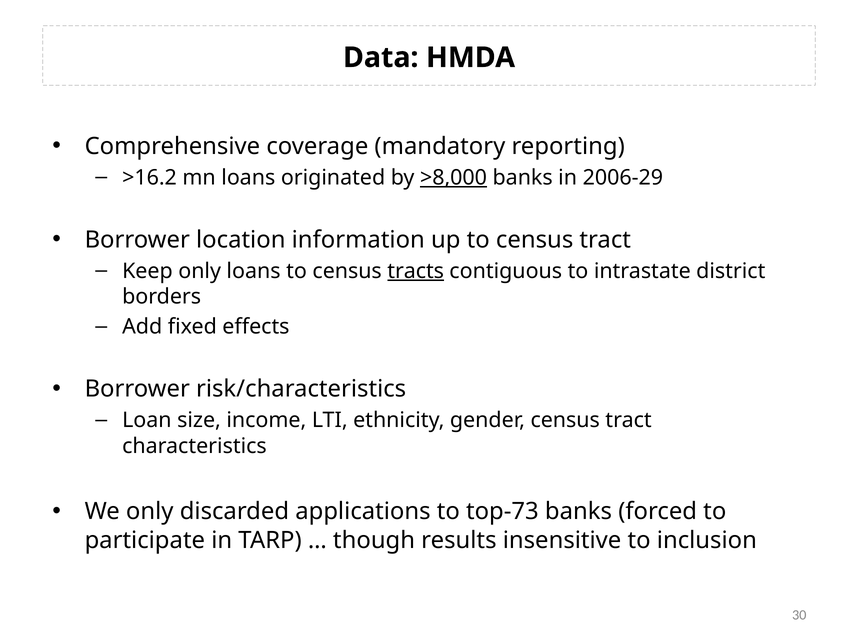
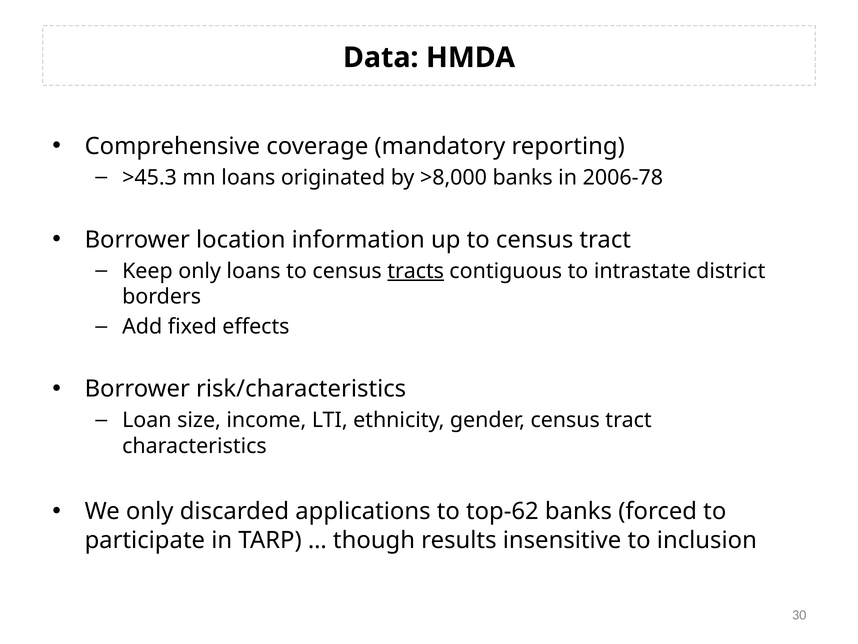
>16.2: >16.2 -> >45.3 (150, 177)
>8,000 underline: present -> none (453, 177)
2006-29: 2006-29 -> 2006-78 (623, 177)
top-73: top-73 -> top-62 (502, 511)
